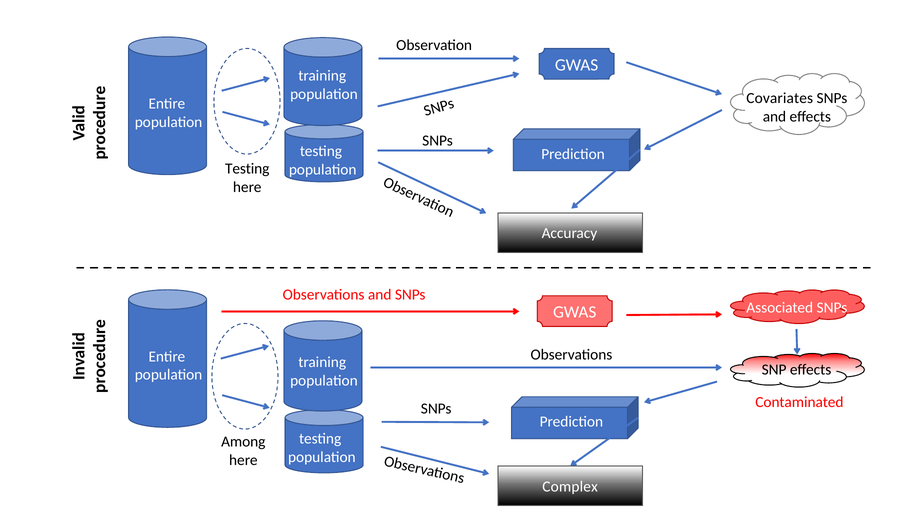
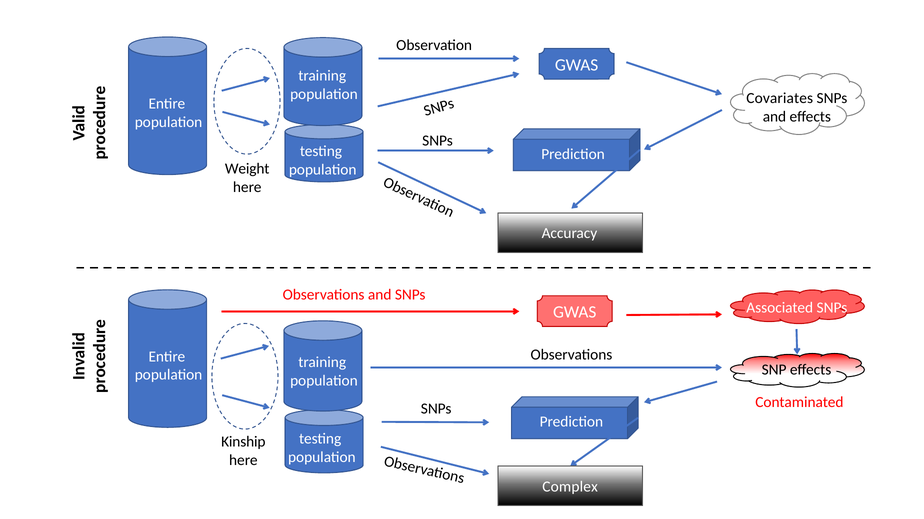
Testing: Testing -> Weight (247, 169)
Among: Among -> Kinship (243, 442)
